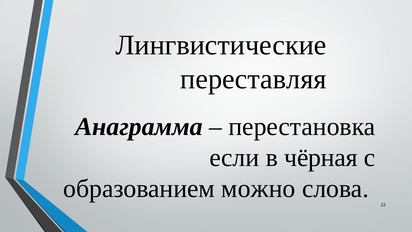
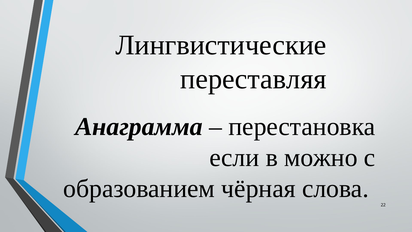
чёрная: чёрная -> можно (321, 158)
можно: можно -> чёрная (258, 188)
